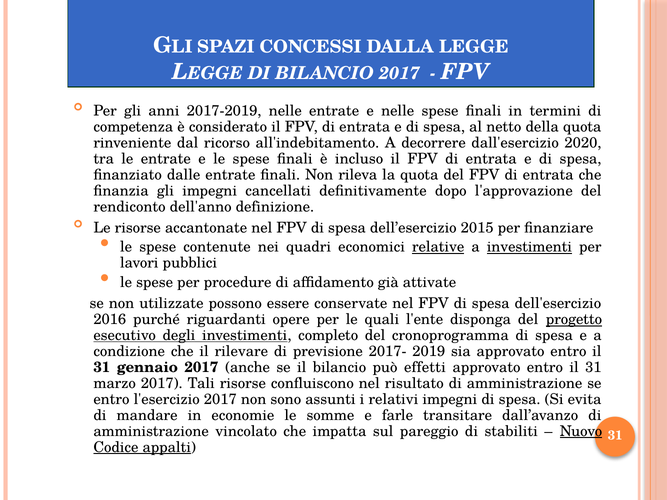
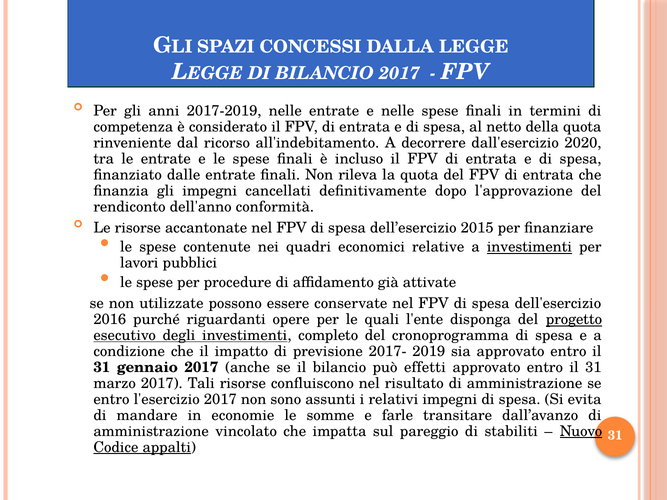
definizione: definizione -> conformità (275, 207)
relative underline: present -> none (438, 247)
rilevare: rilevare -> impatto (241, 351)
